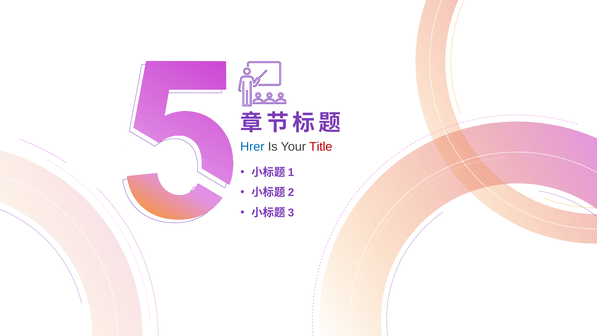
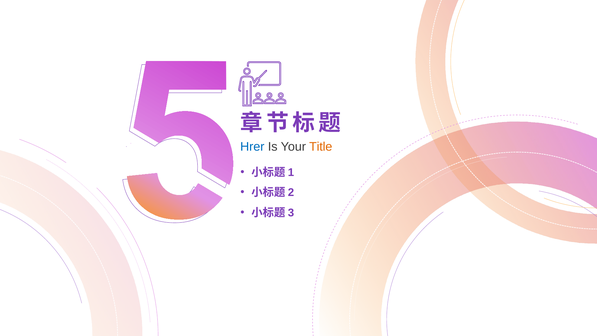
Title colour: red -> orange (321, 147)
